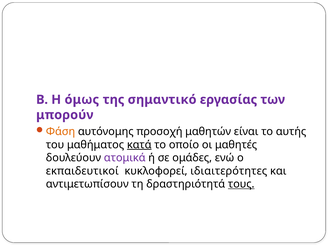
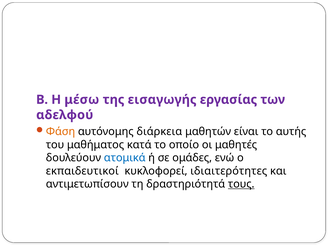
όμως: όμως -> μέσω (82, 100)
σημαντικό: σημαντικό -> εισαγωγής (162, 100)
μπορούν: μπορούν -> αδελφού (65, 115)
προσοχή: προσοχή -> διάρκεια (159, 132)
κατά underline: present -> none (139, 145)
ατομικά colour: purple -> blue (125, 158)
